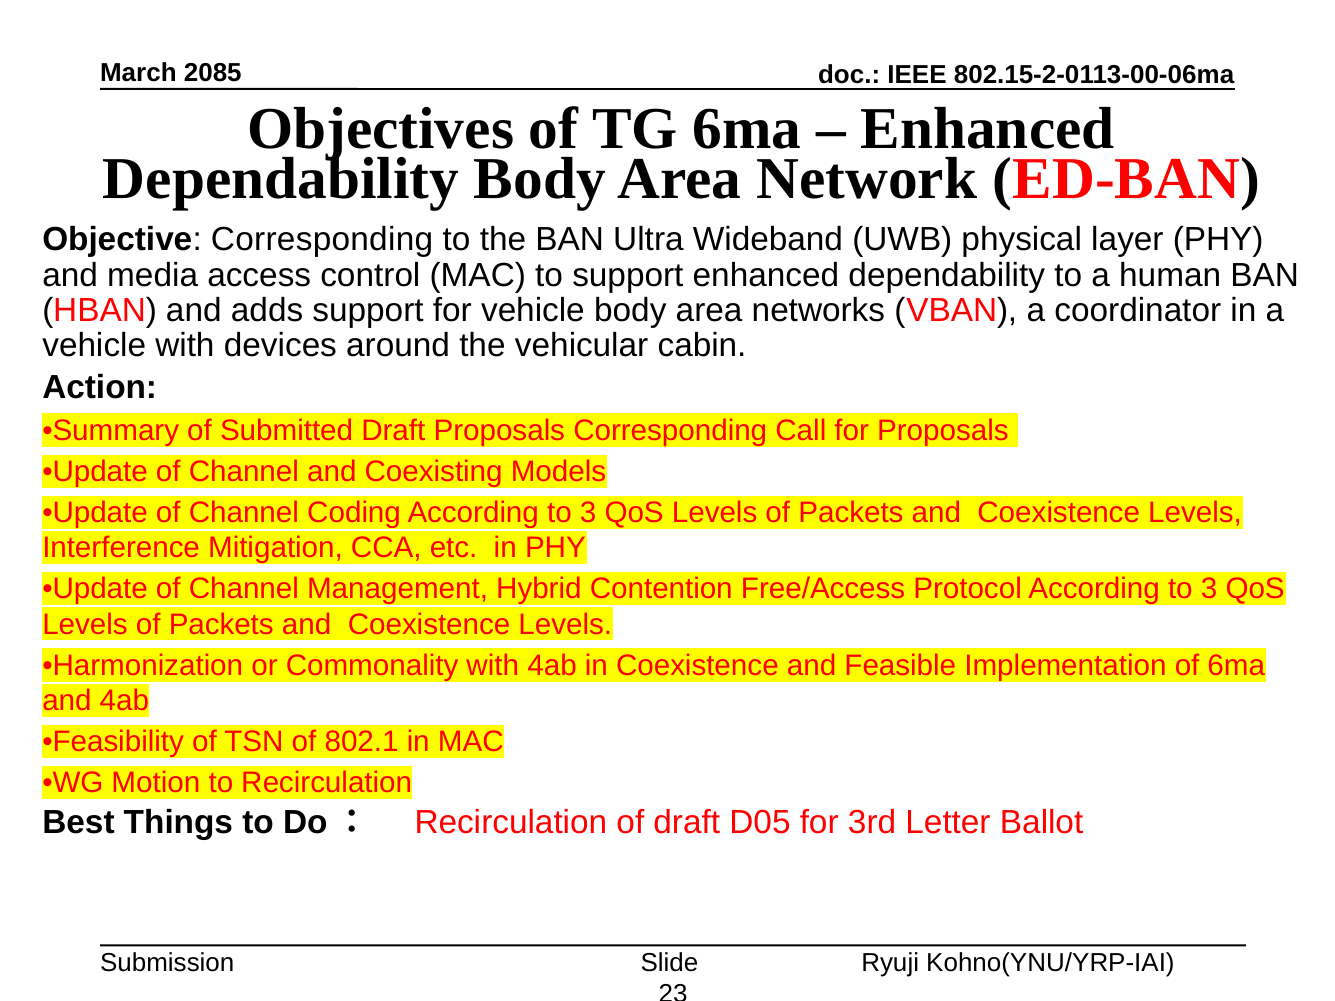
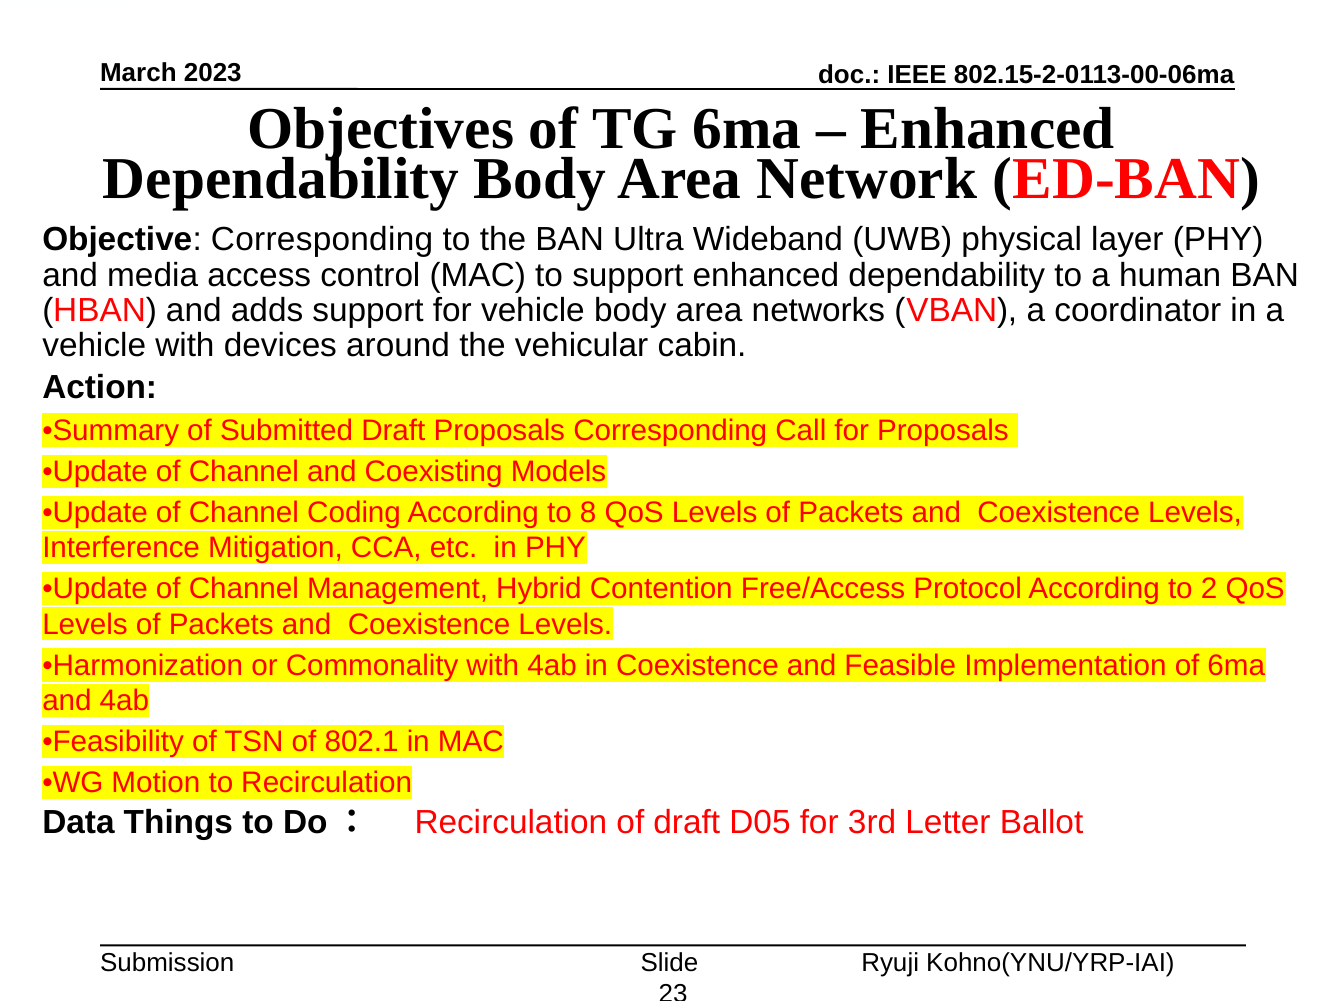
2085: 2085 -> 2023 (213, 73)
Coding According to 3: 3 -> 8 (588, 513)
Protocol According to 3: 3 -> 2 (1209, 589)
Best: Best -> Data (78, 823)
